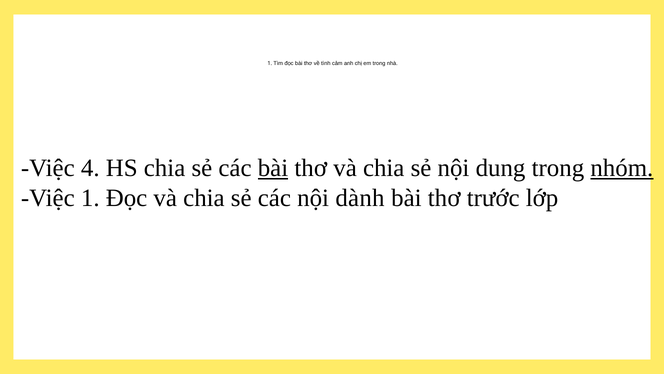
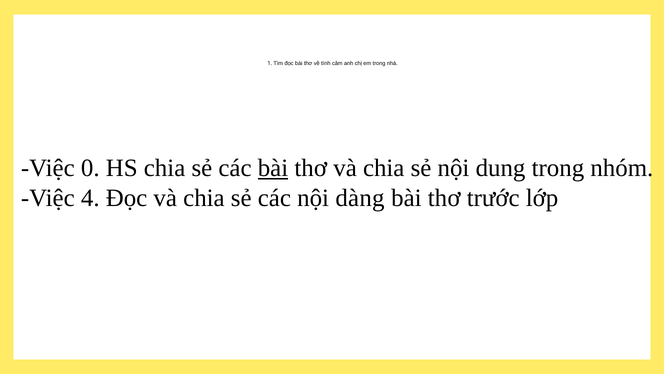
4: 4 -> 0 (90, 168)
nhóm underline: present -> none (622, 168)
Việc 1: 1 -> 4 (90, 198)
dành: dành -> dàng (360, 198)
